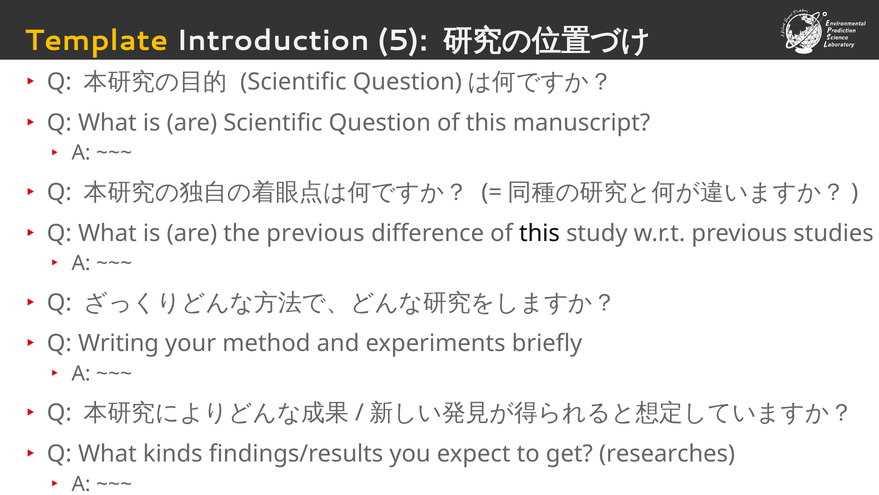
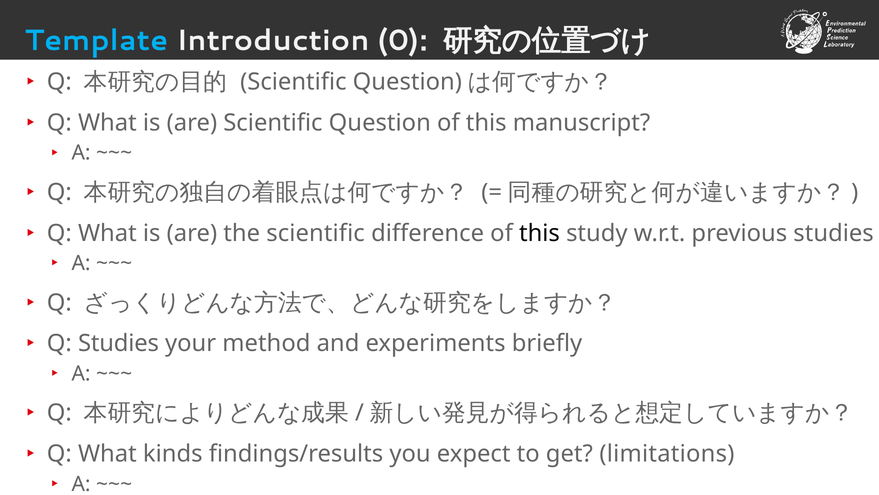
Template colour: yellow -> light blue (96, 40)
5: 5 -> 0 (403, 40)
the previous: previous -> scientific (316, 233)
Q Writing: Writing -> Studies (118, 343)
researches: researches -> limitations (667, 453)
